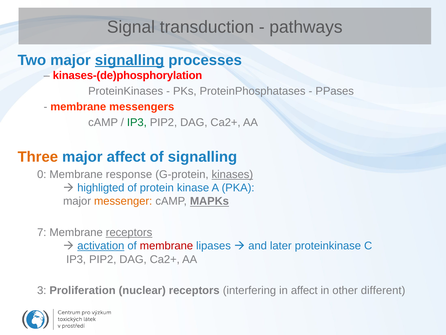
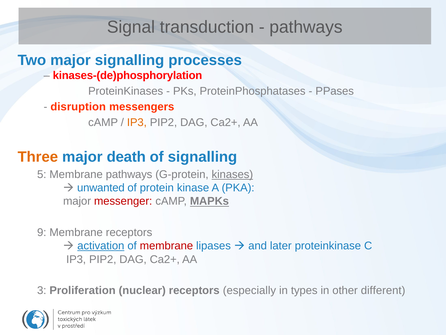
signalling underline: present -> none (130, 60)
membrane: membrane -> disruption (78, 107)
IP3 colour: green -> orange (137, 122)
major affect: affect -> death (126, 157)
0: 0 -> 5 (42, 174)
Membrane response: response -> pathways (129, 174)
highligted: highligted -> unwanted (101, 188)
messenger colour: orange -> red (123, 201)
7: 7 -> 9 (42, 232)
receptors underline: present -> none (129, 232)
interfering: interfering -> especially (249, 290)
in affect: affect -> types (304, 290)
